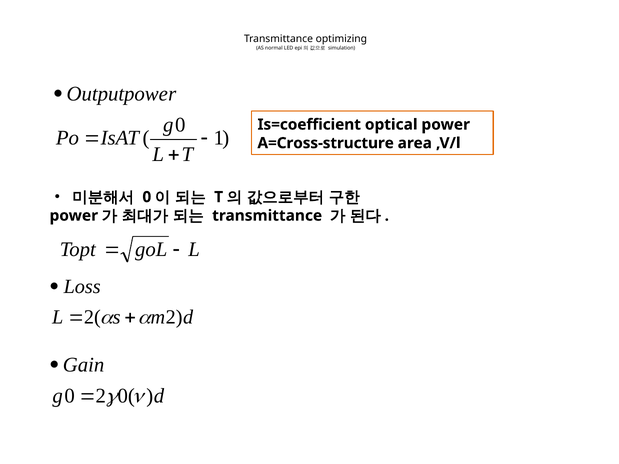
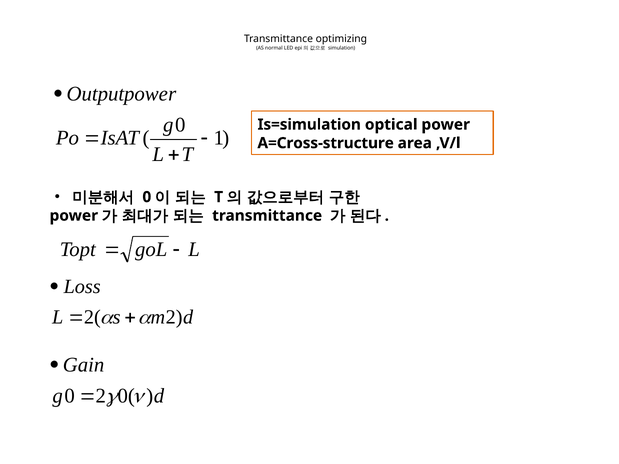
Is=coefficient: Is=coefficient -> Is=simulation (309, 125)
